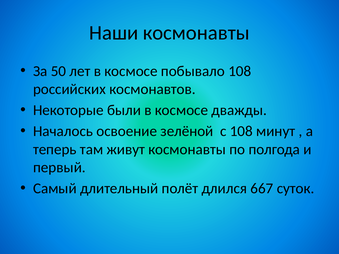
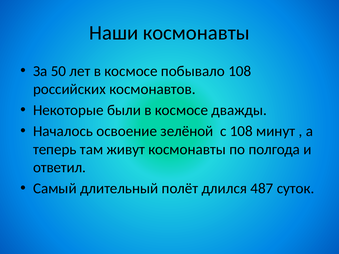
первый: первый -> ответил (60, 168)
667: 667 -> 487 (262, 189)
